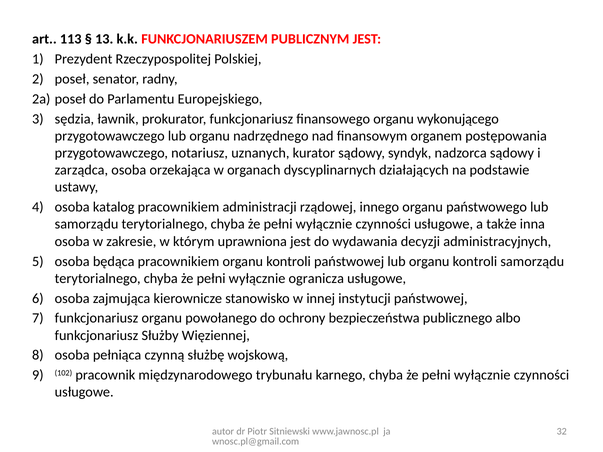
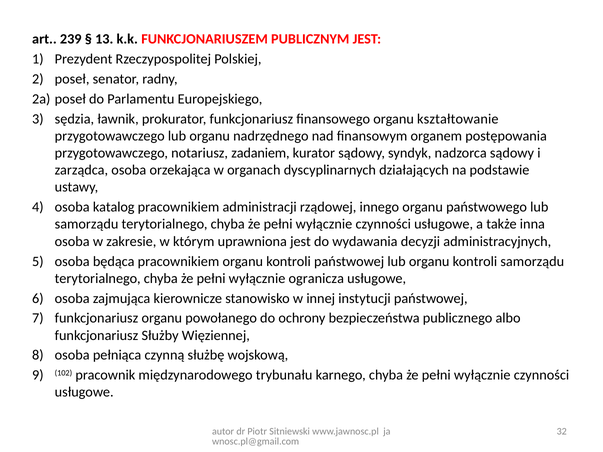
113: 113 -> 239 (71, 39)
wykonującego: wykonującego -> kształtowanie (458, 119)
uznanych: uznanych -> zadaniem (260, 153)
